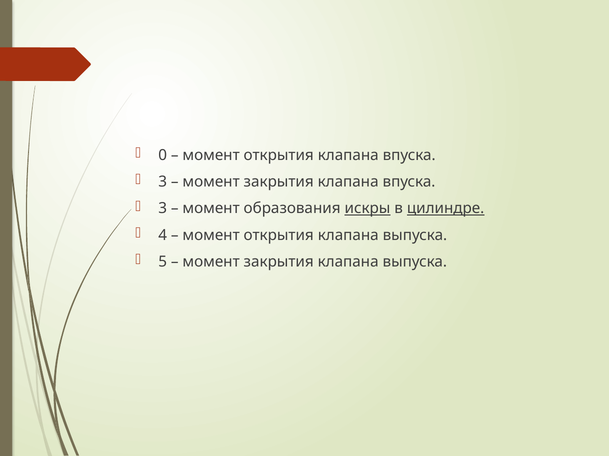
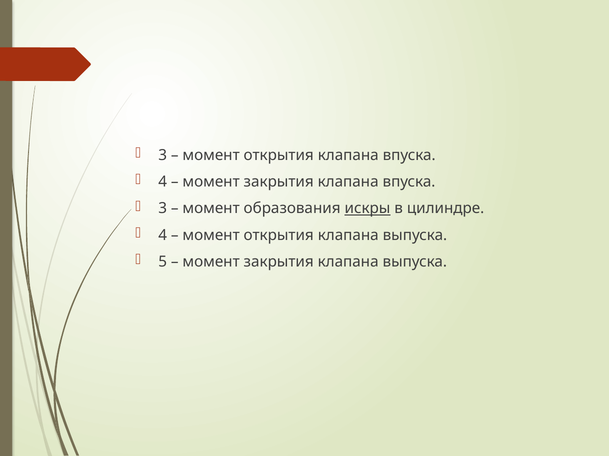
0: 0 -> 3 (163, 155)
3: 3 -> 4 (163, 182)
цилиндре underline: present -> none (446, 209)
